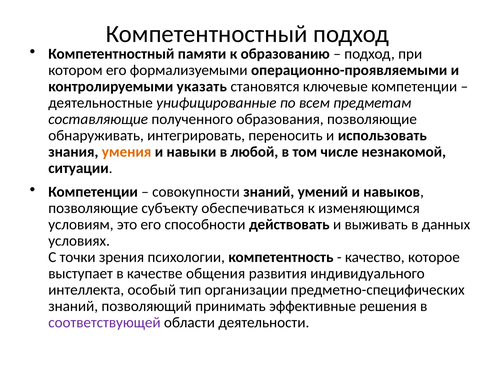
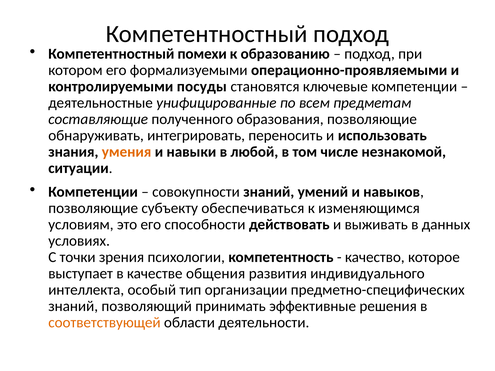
памяти: памяти -> помехи (202, 54)
указать: указать -> посуды (202, 87)
соответствующей colour: purple -> orange (104, 323)
